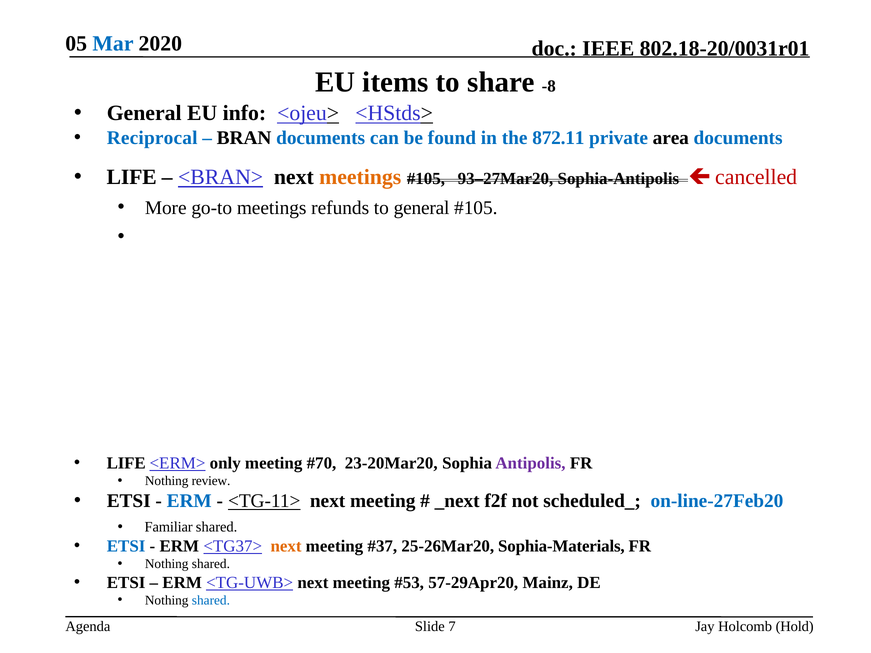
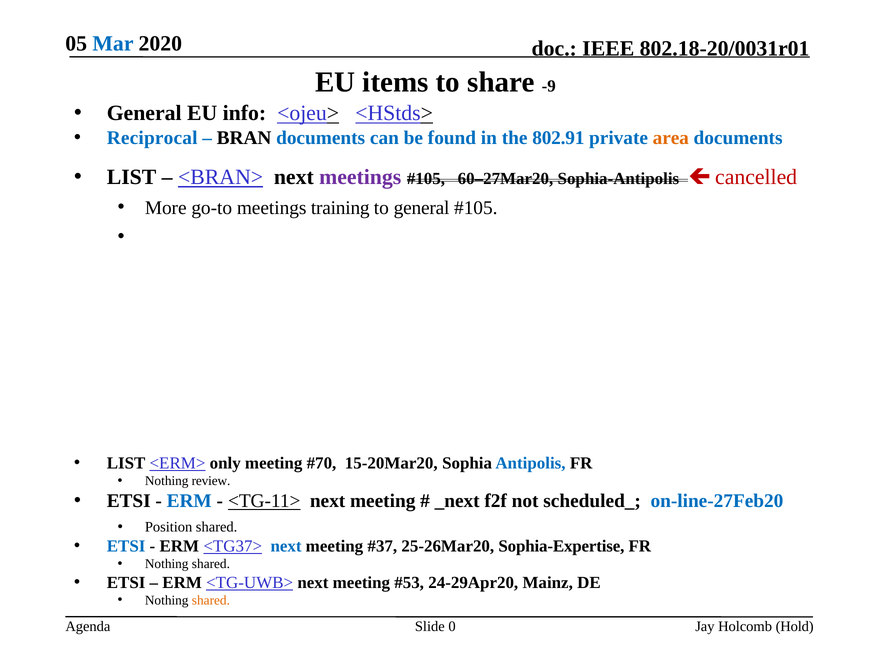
-8: -8 -> -9 (549, 86)
872.11: 872.11 -> 802.91 (558, 138)
area colour: black -> orange (671, 138)
LIFE: LIFE -> LIST (132, 177)
meetings colour: orange -> purple (360, 177)
93–27Mar20: 93–27Mar20 -> 60–27Mar20 (506, 179)
refunds: refunds -> training (340, 208)
LIFE: LIFE -> LIST (126, 463)
23-20Mar20: 23-20Mar20 -> 15-20Mar20 (391, 463)
Antipolis colour: purple -> blue (530, 463)
Familiar: Familiar -> Position (169, 527)
next colour: orange -> blue (286, 546)
Sophia-Materials: Sophia-Materials -> Sophia-Expertise (561, 546)
57-29Apr20: 57-29Apr20 -> 24-29Apr20 (473, 583)
shared colour: blue -> orange (211, 601)
7: 7 -> 0 (452, 627)
